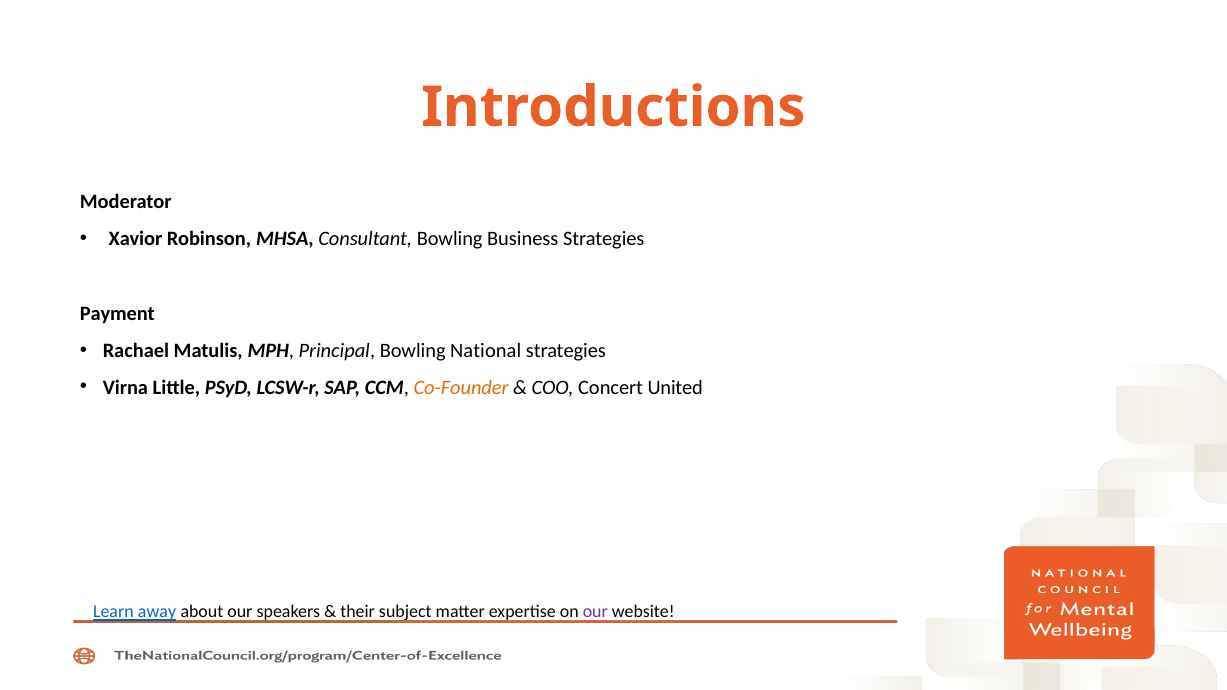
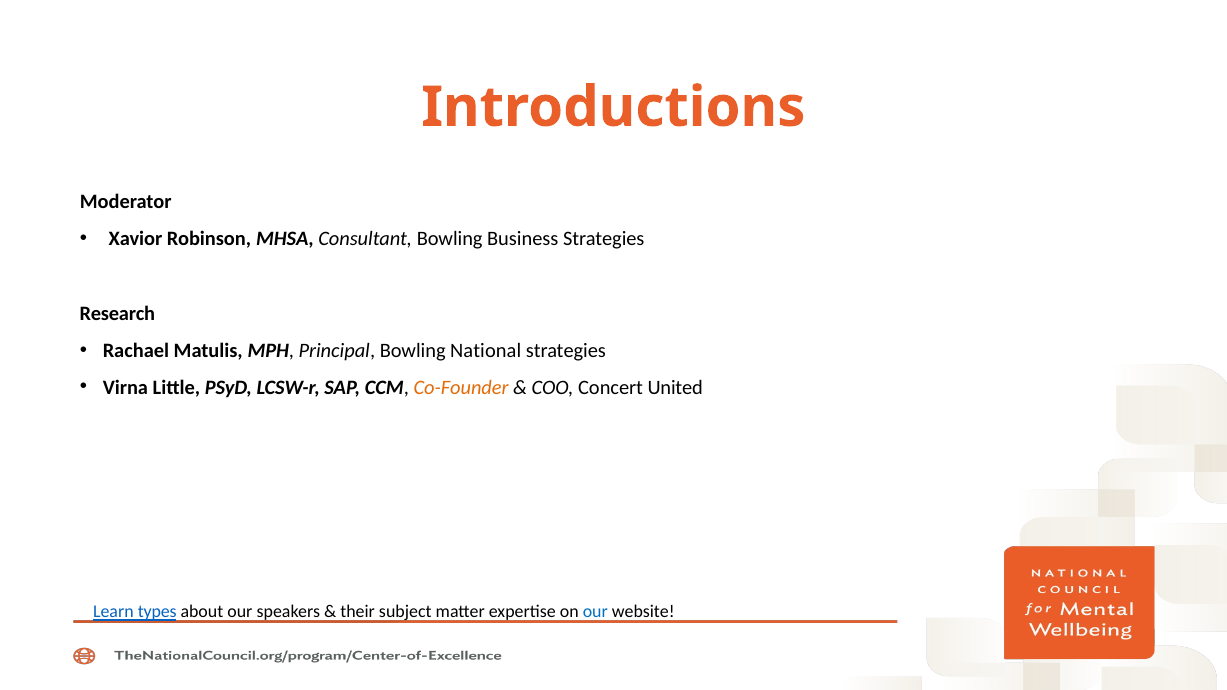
Payment: Payment -> Research (117, 313)
away: away -> types (157, 612)
our colour: purple -> blue (595, 612)
